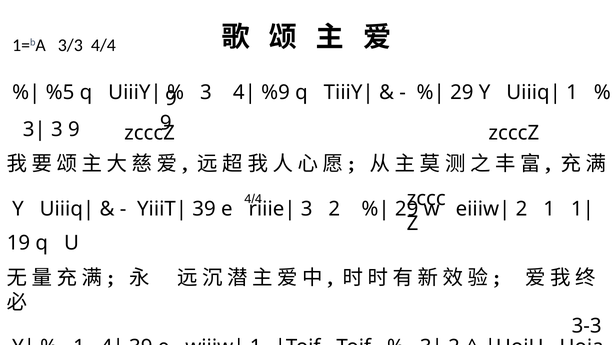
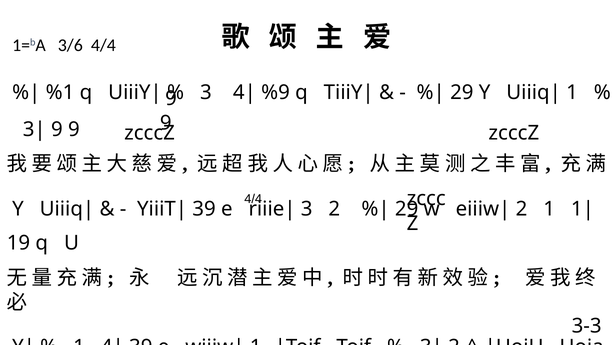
3/3: 3/3 -> 3/6 (70, 45)
%5: %5 -> %1 (60, 93)
3: 3 -> 9 (57, 129)
